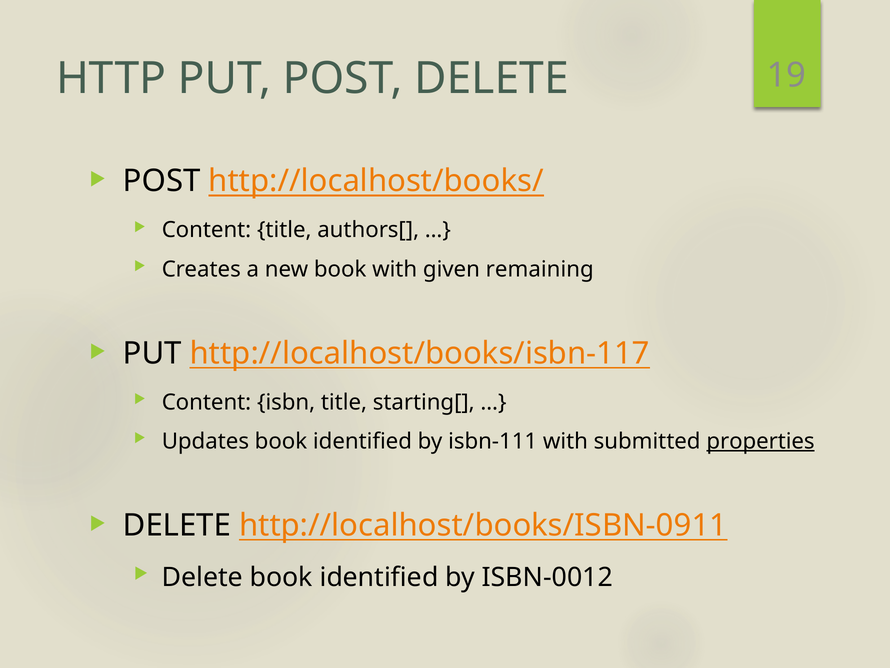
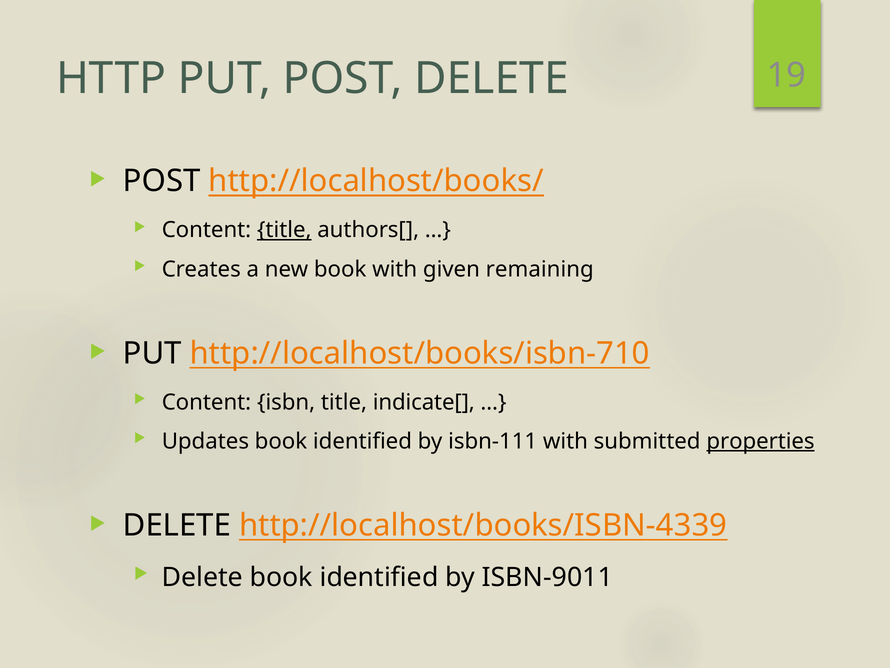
title underline: none -> present (284, 230)
http://localhost/books/isbn-117: http://localhost/books/isbn-117 -> http://localhost/books/isbn-710 (420, 353)
starting[: starting[ -> indicate[ (424, 402)
http://localhost/books/ISBN-0911: http://localhost/books/ISBN-0911 -> http://localhost/books/ISBN-4339 (483, 525)
ISBN-0012: ISBN-0012 -> ISBN-9011 (547, 577)
